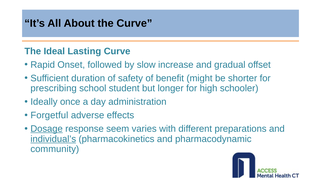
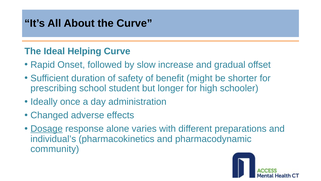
Lasting: Lasting -> Helping (84, 51)
Forgetful: Forgetful -> Changed (49, 115)
seem: seem -> alone (118, 128)
individual’s underline: present -> none (53, 139)
